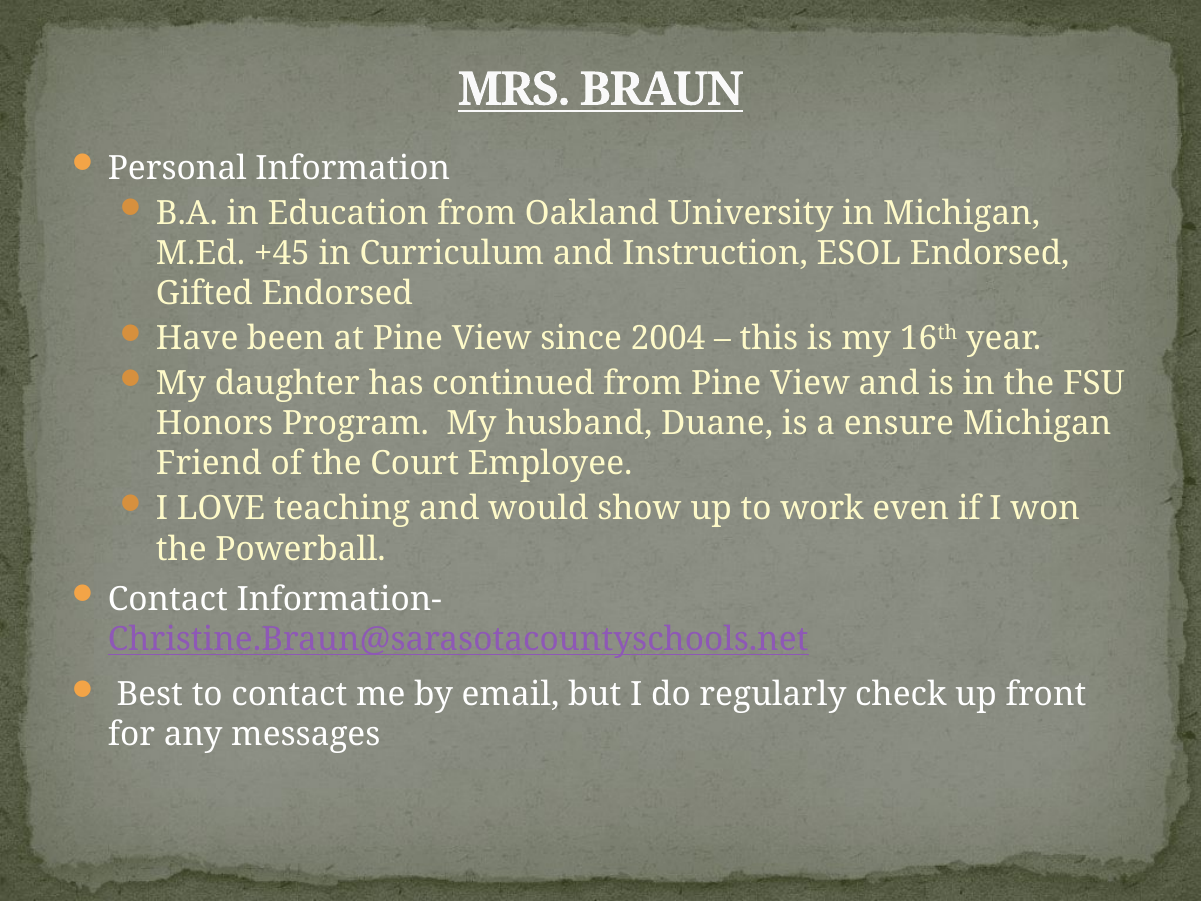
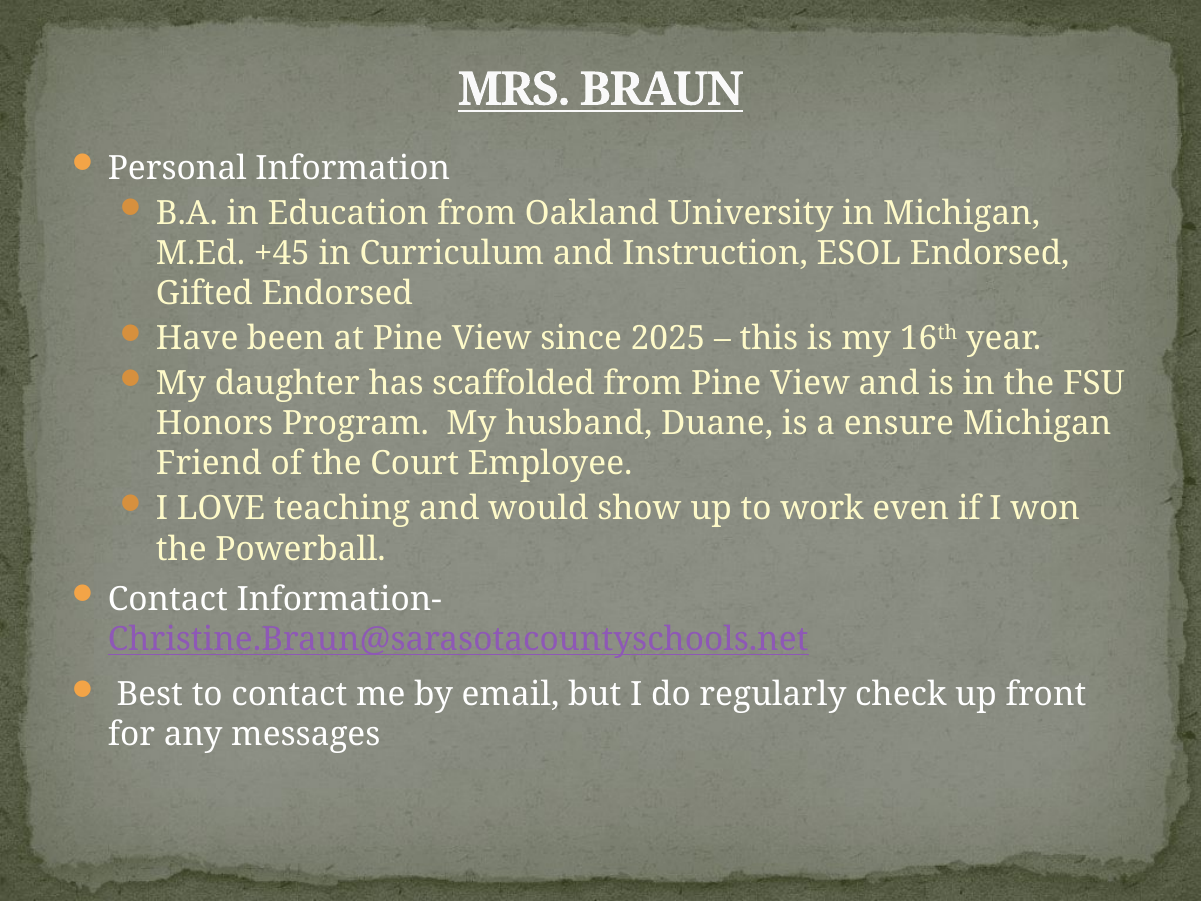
2004: 2004 -> 2025 (668, 339)
continued: continued -> scaffolded (513, 384)
